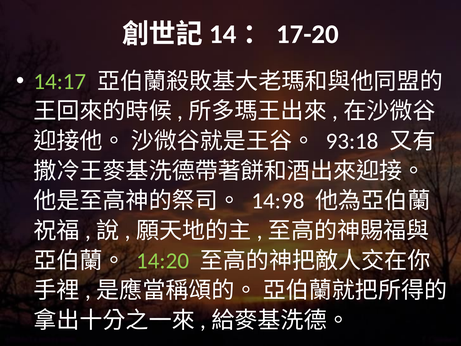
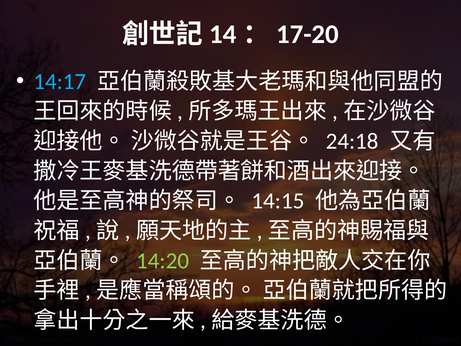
14:17 colour: light green -> light blue (60, 81)
93:18: 93:18 -> 24:18 (352, 141)
14:98: 14:98 -> 14:15 (278, 201)
